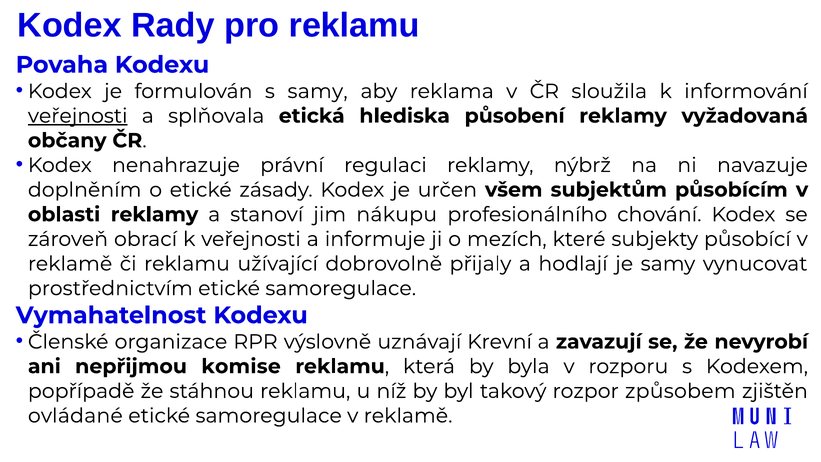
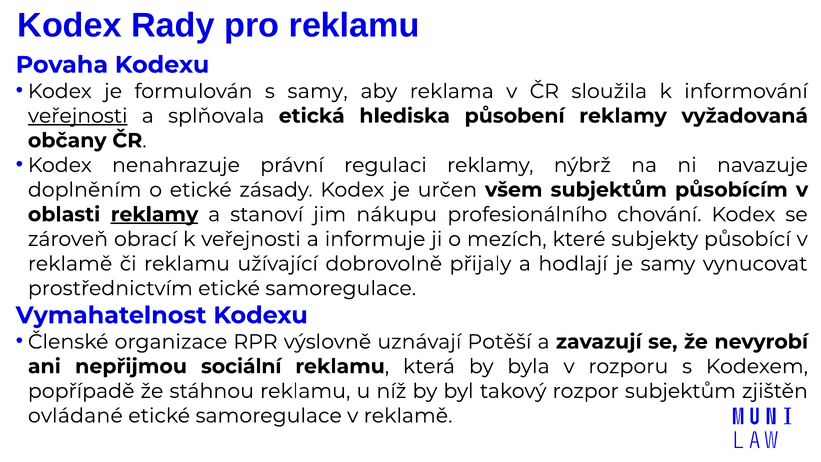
reklamy underline: none -> present (154, 214)
Krevní: Krevní -> Potěší (499, 342)
komise: komise -> sociální (241, 366)
rozpor způsobem: způsobem -> subjektům (680, 391)
